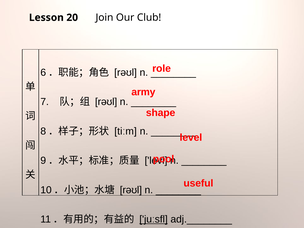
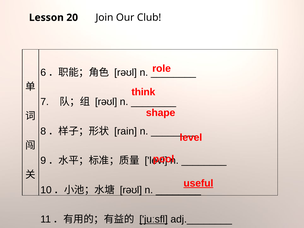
army: army -> think (143, 92)
tiːm: tiːm -> rain (126, 131)
useful underline: none -> present (198, 183)
